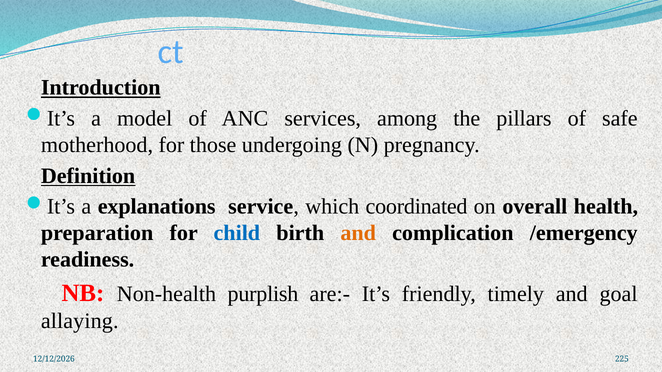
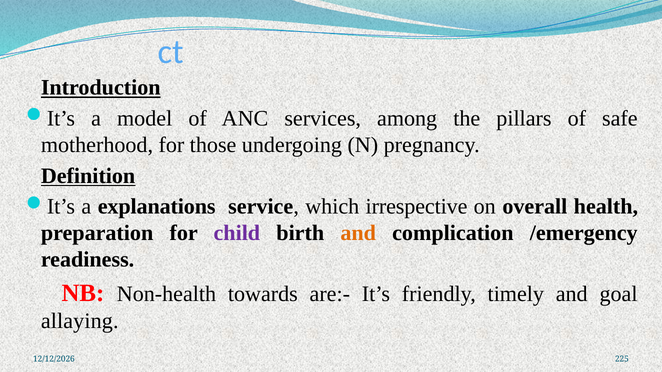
coordinated: coordinated -> irrespective (417, 207)
child colour: blue -> purple (237, 233)
purplish: purplish -> towards (263, 294)
